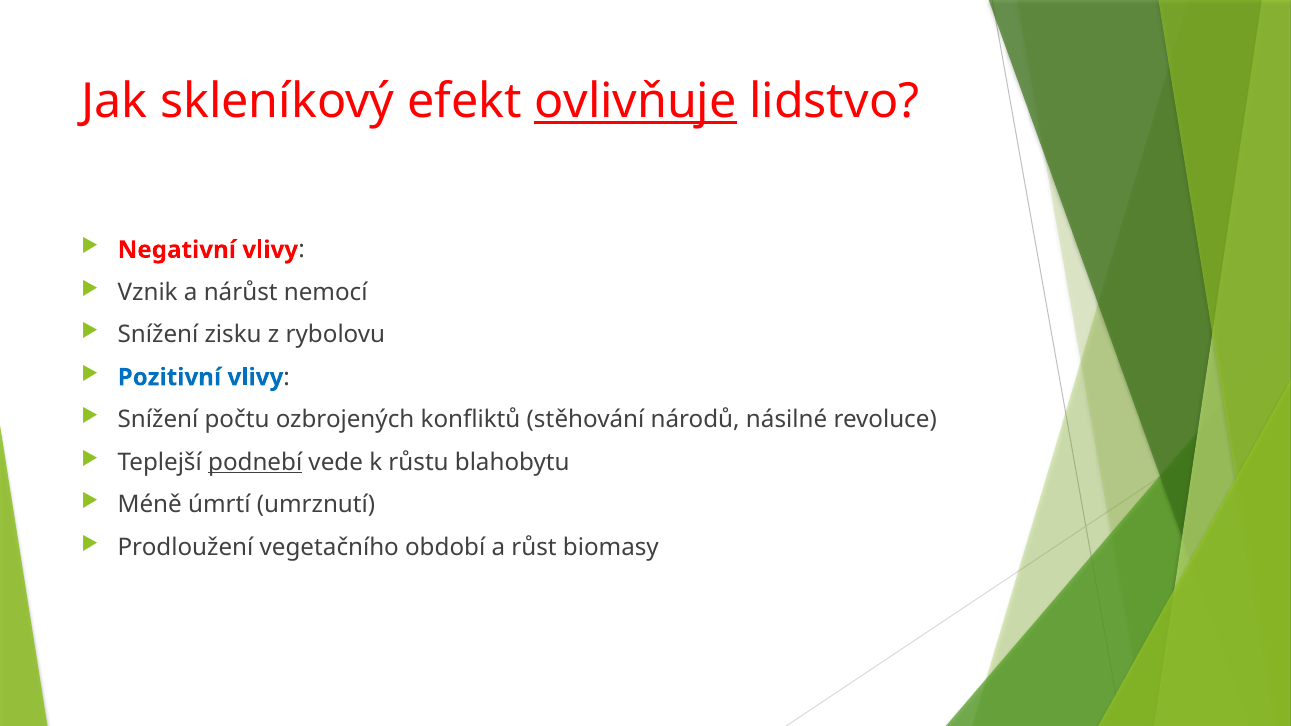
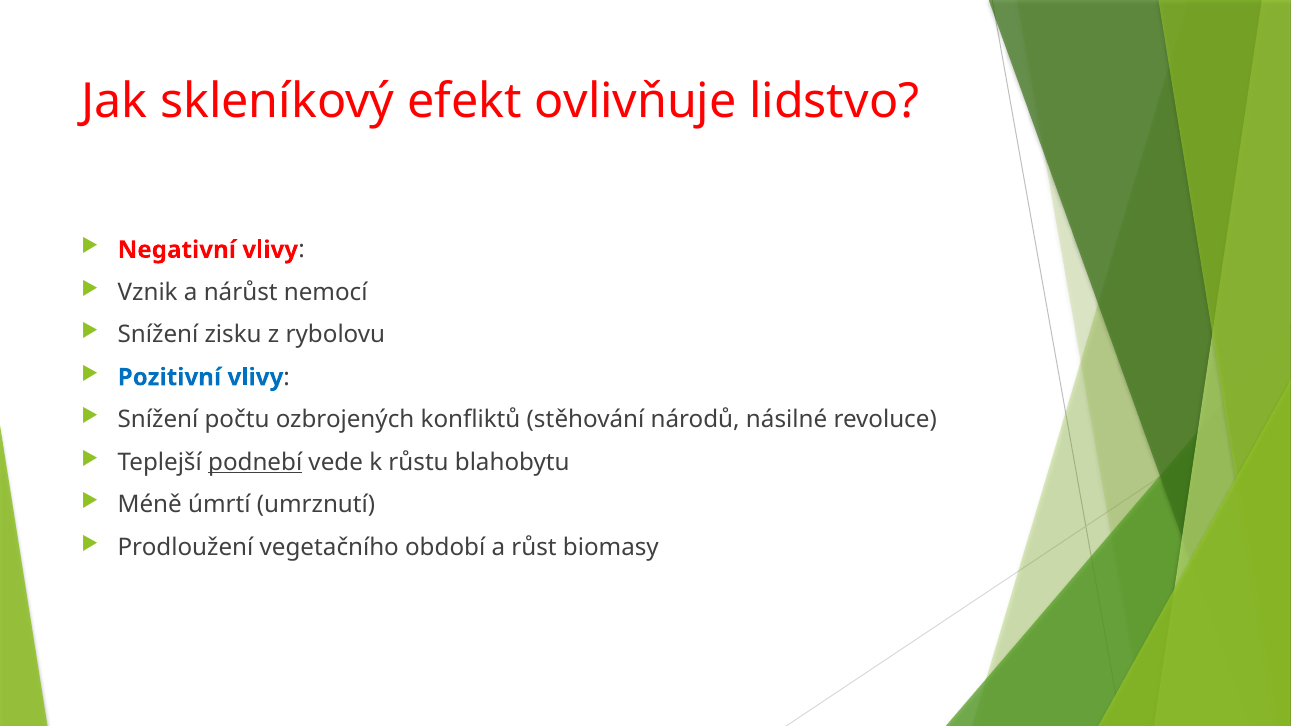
ovlivňuje underline: present -> none (636, 102)
